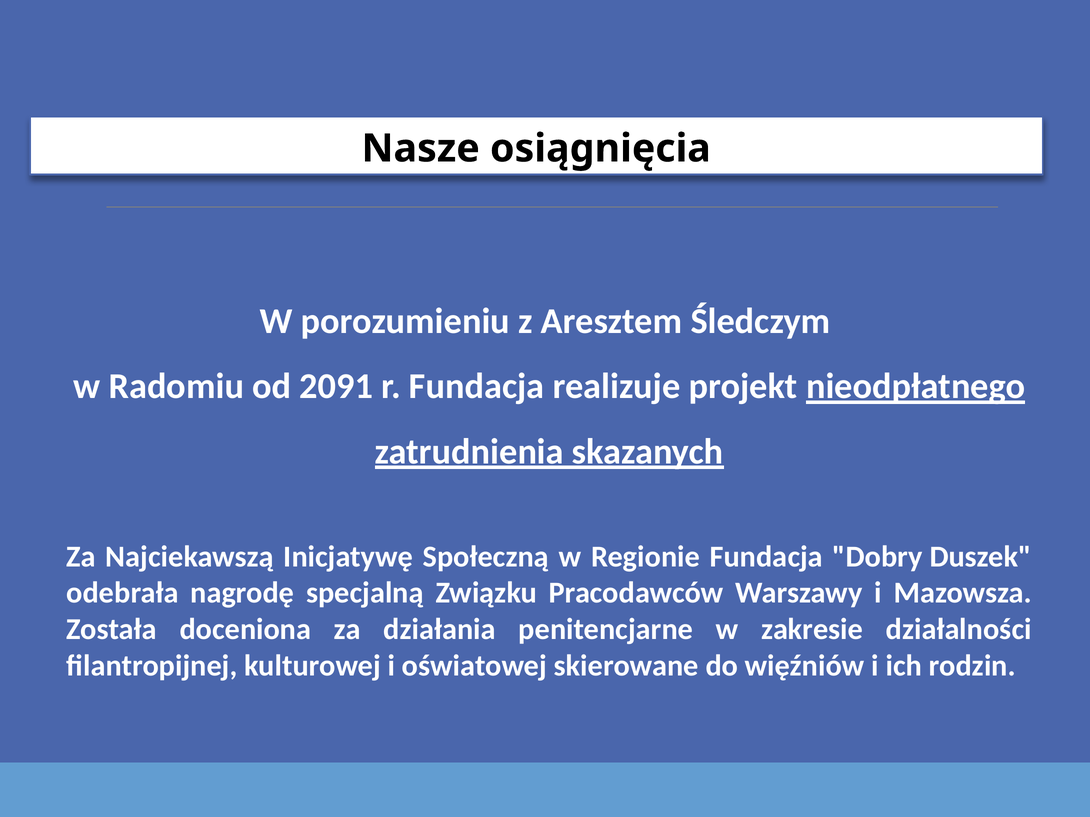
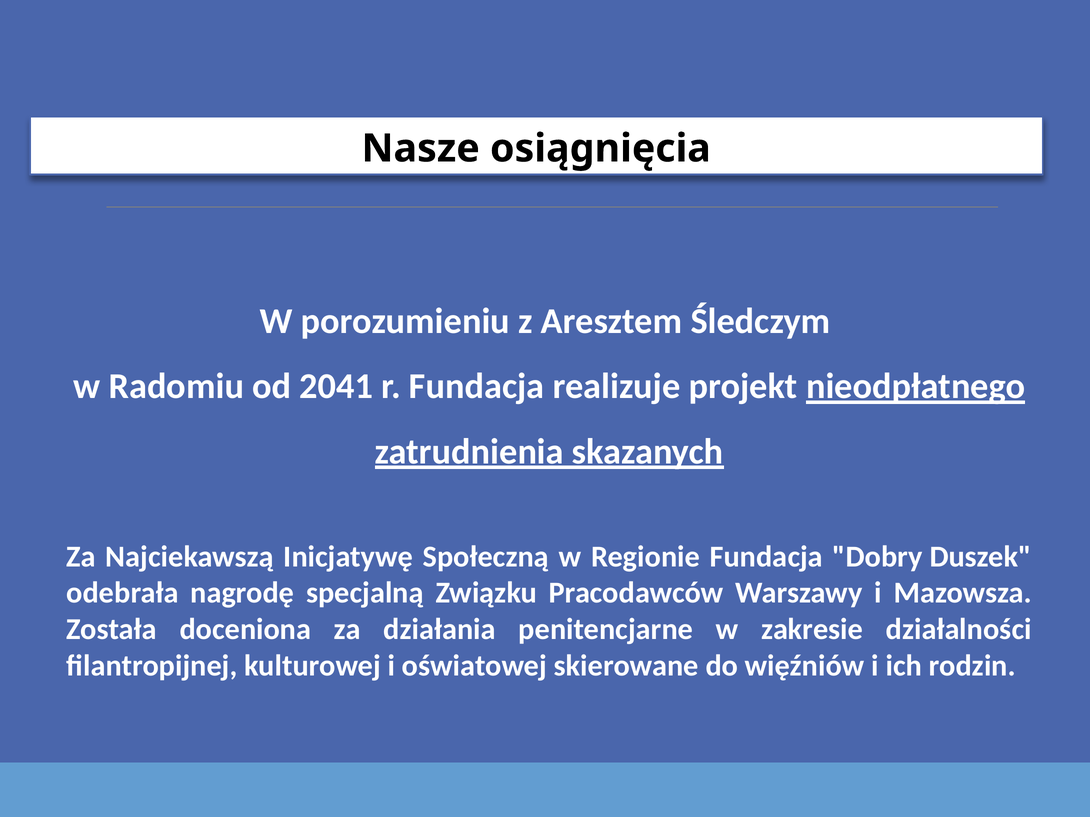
2091: 2091 -> 2041 (336, 387)
